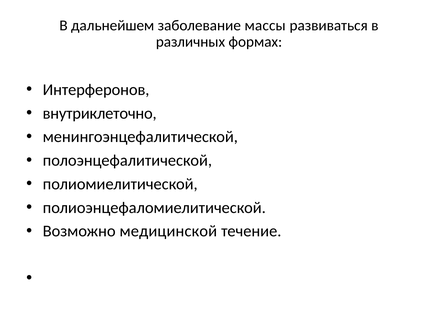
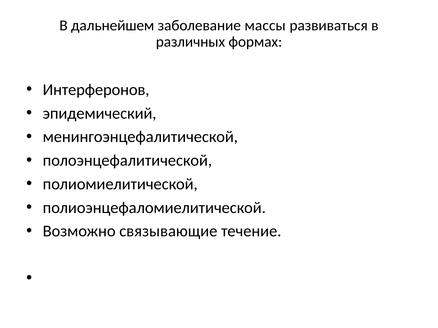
внутриклеточно: внутриклеточно -> эпидемический (100, 113)
медицинской: медицинской -> связывающие (168, 232)
